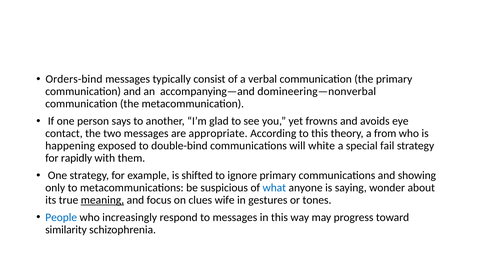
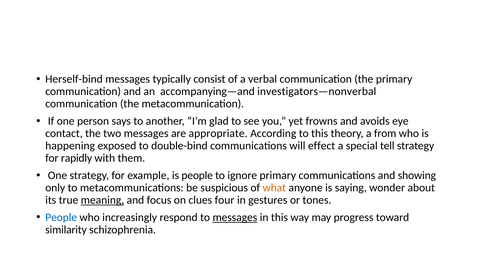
Orders-bind: Orders-bind -> Herself-bind (74, 79)
domineering—nonverbal: domineering—nonverbal -> investigators—nonverbal (317, 92)
white: white -> effect (322, 146)
fail: fail -> tell (387, 146)
is shifted: shifted -> people (197, 176)
what colour: blue -> orange (274, 188)
wife: wife -> four (225, 200)
messages underline: none -> present (235, 218)
